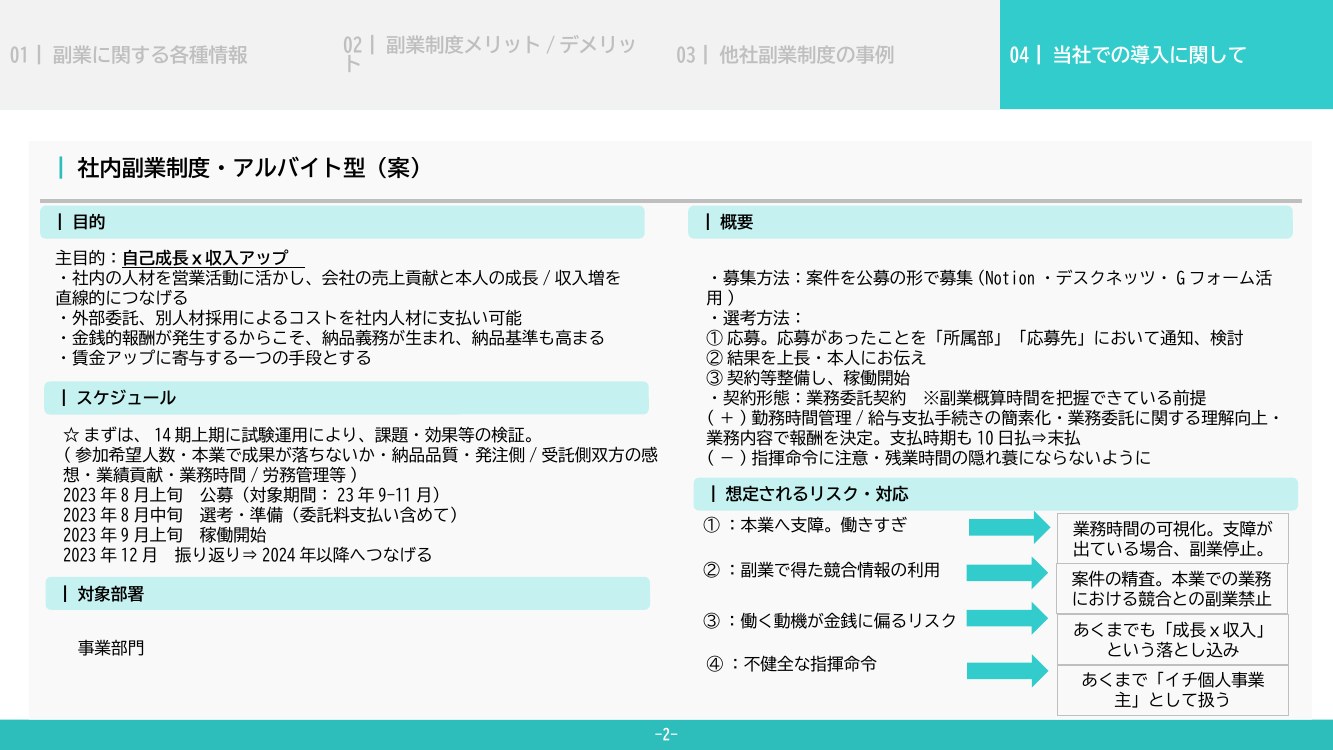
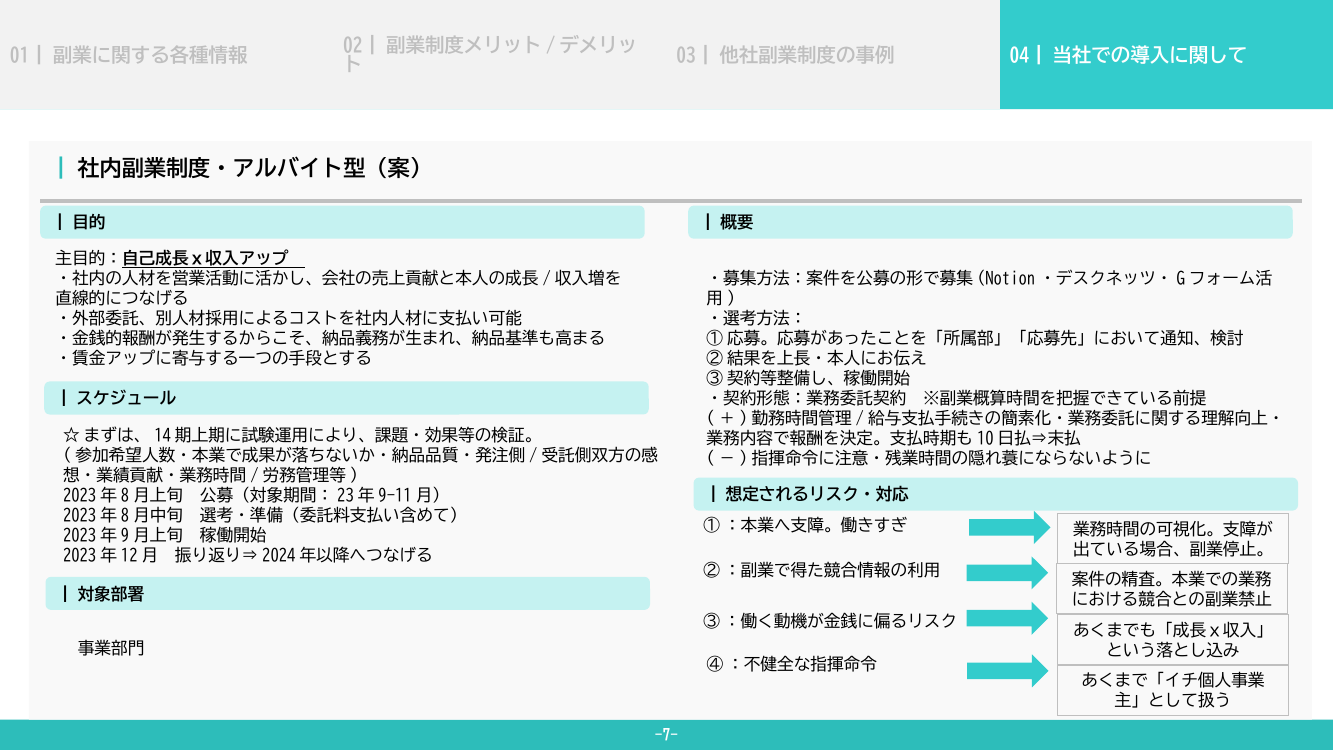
-2-: -2- -> -7- (666, 736)
